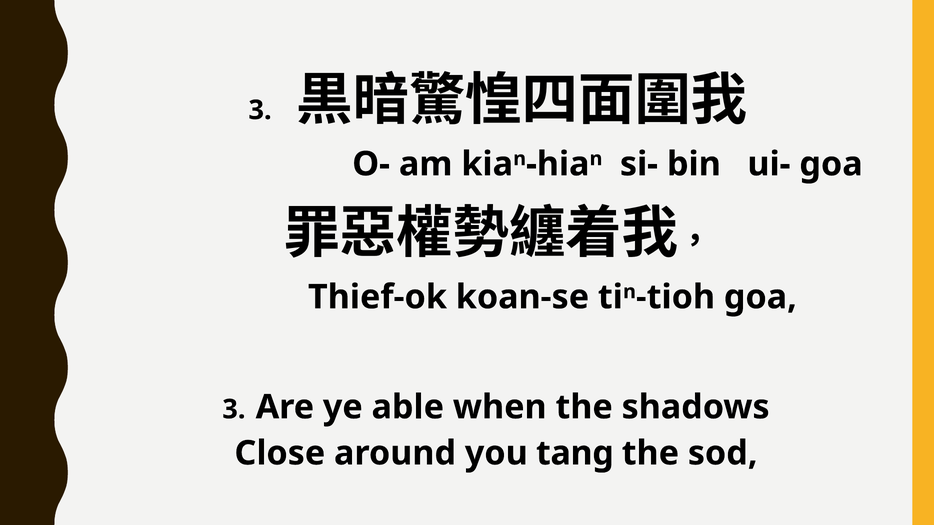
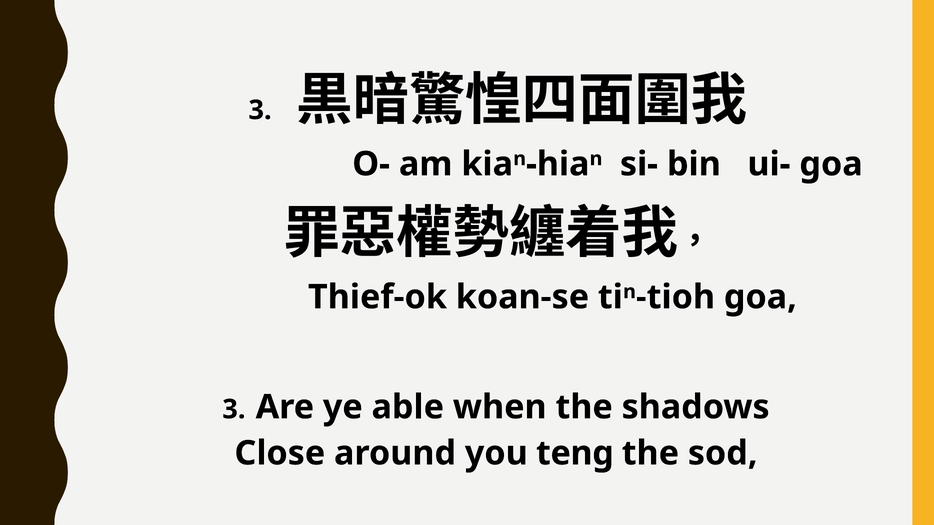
tang: tang -> teng (575, 454)
